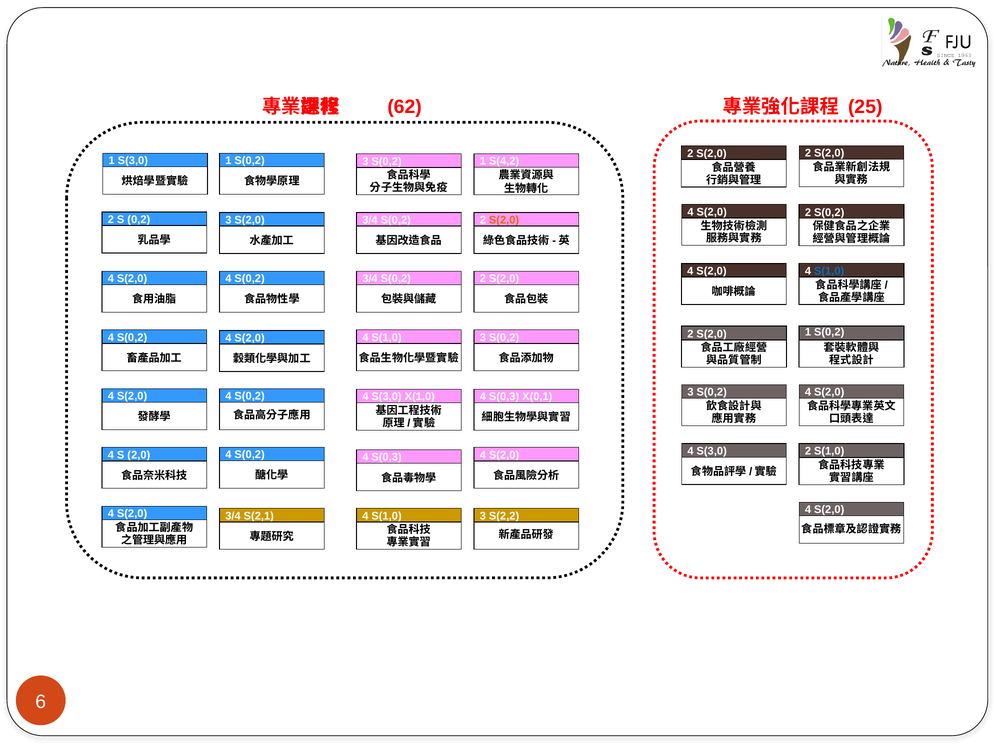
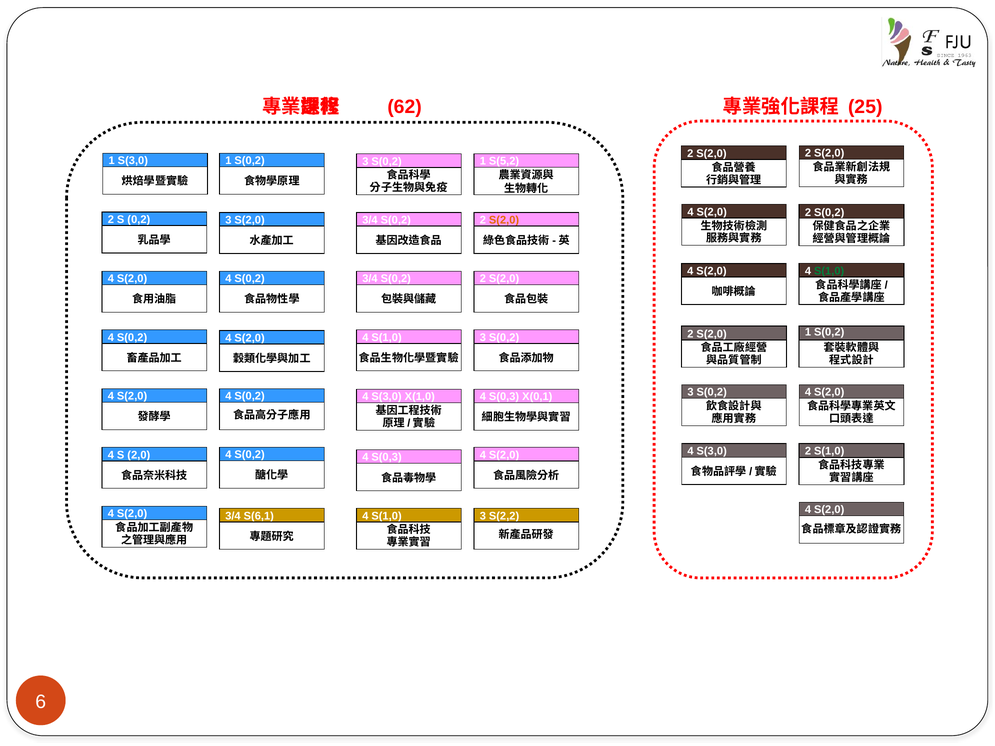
S(4,2: S(4,2 -> S(5,2 (504, 161)
S(1,0 colour: blue -> green (829, 271)
S(2,1: S(2,1 -> S(6,1 (259, 516)
